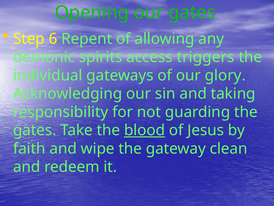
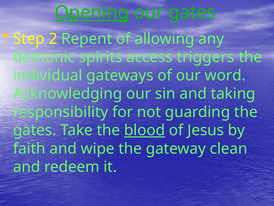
Opening underline: none -> present (92, 12)
6: 6 -> 2 (53, 39)
glory: glory -> word (225, 75)
